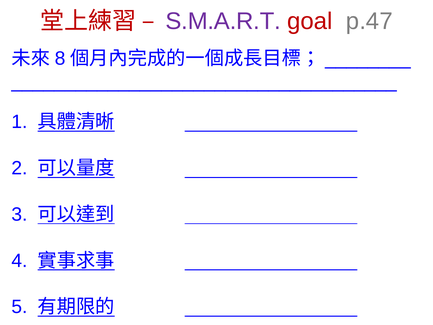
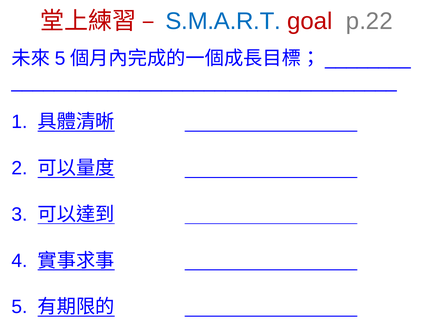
S.M.A.R.T colour: purple -> blue (223, 21)
p.47: p.47 -> p.22 (369, 21)
8: 8 -> 5 (60, 58)
